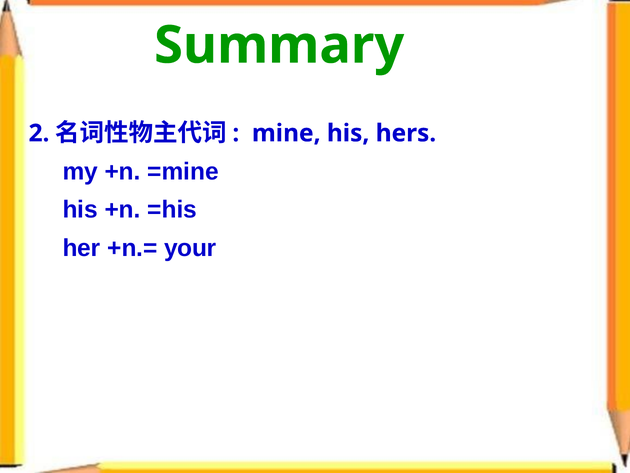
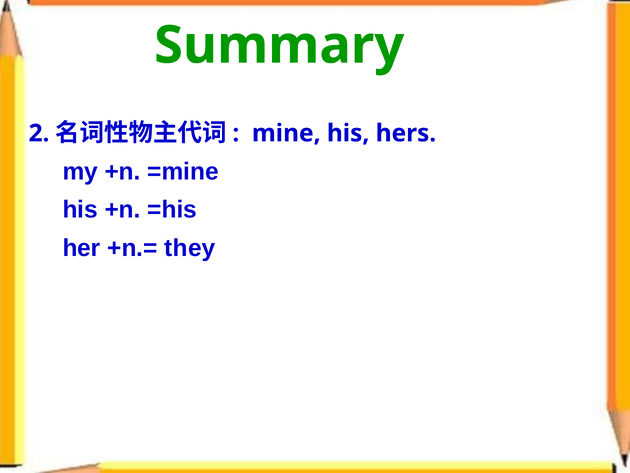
your: your -> they (190, 248)
